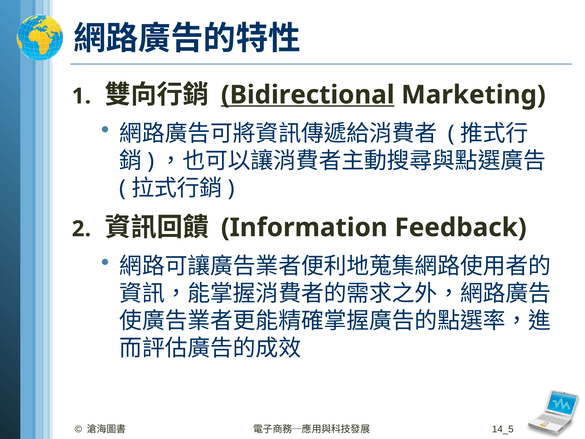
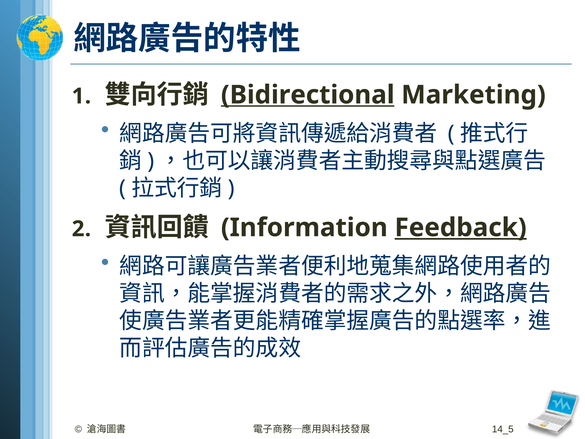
Feedback underline: none -> present (461, 227)
